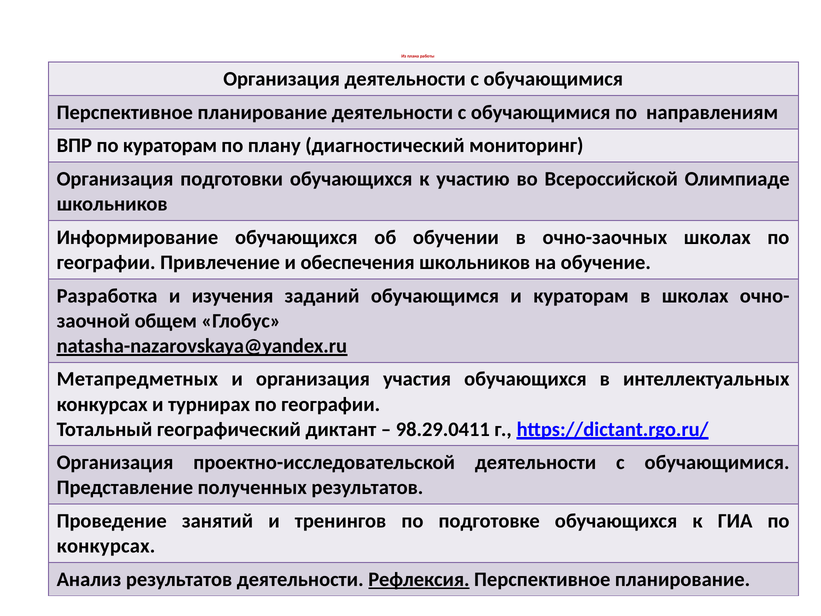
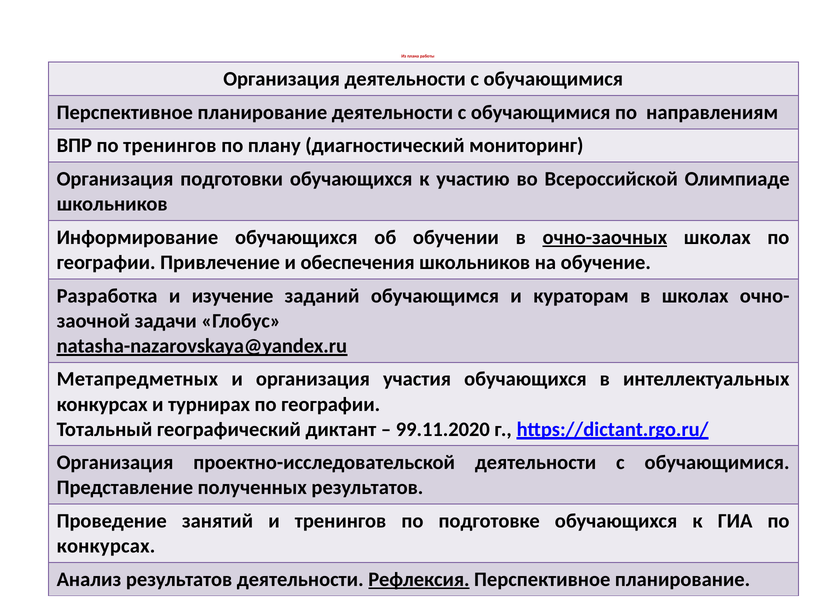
по кураторам: кураторам -> тренингов (170, 146)
очно-заочных underline: none -> present (605, 237)
изучения: изучения -> изучение (233, 296)
общем: общем -> задачи (166, 321)
98.29.0411: 98.29.0411 -> 99.11.2020 (443, 429)
